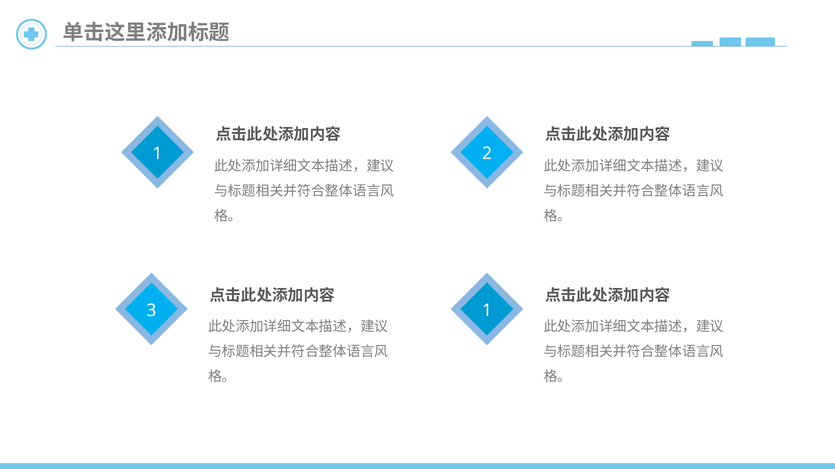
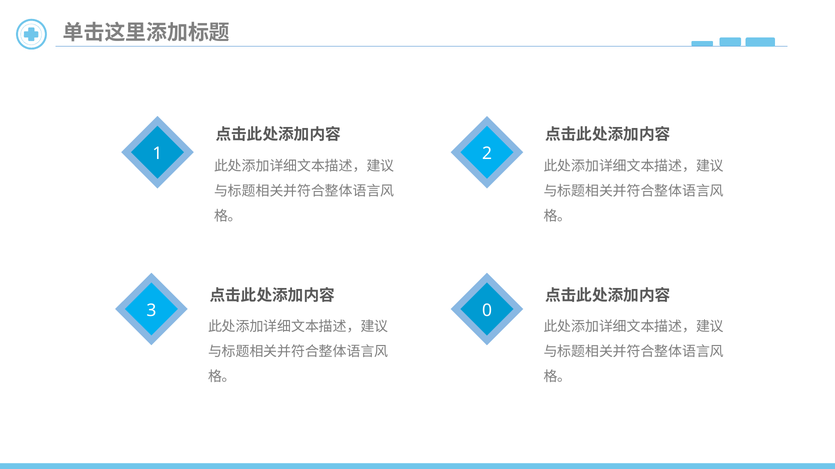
3 1: 1 -> 0 (487, 311)
